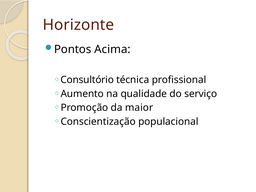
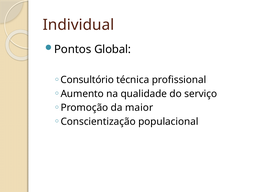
Horizonte: Horizonte -> Individual (78, 25)
Acima: Acima -> Global (113, 49)
